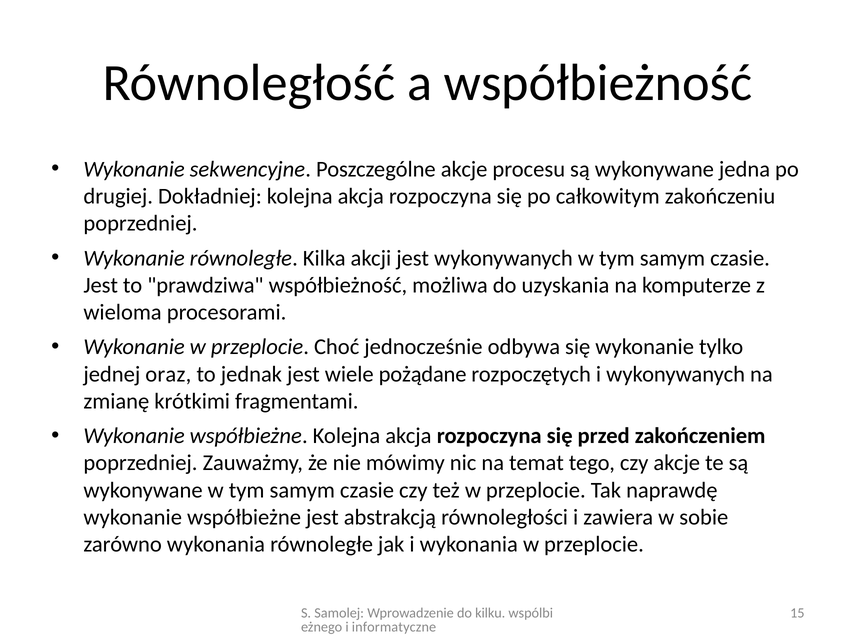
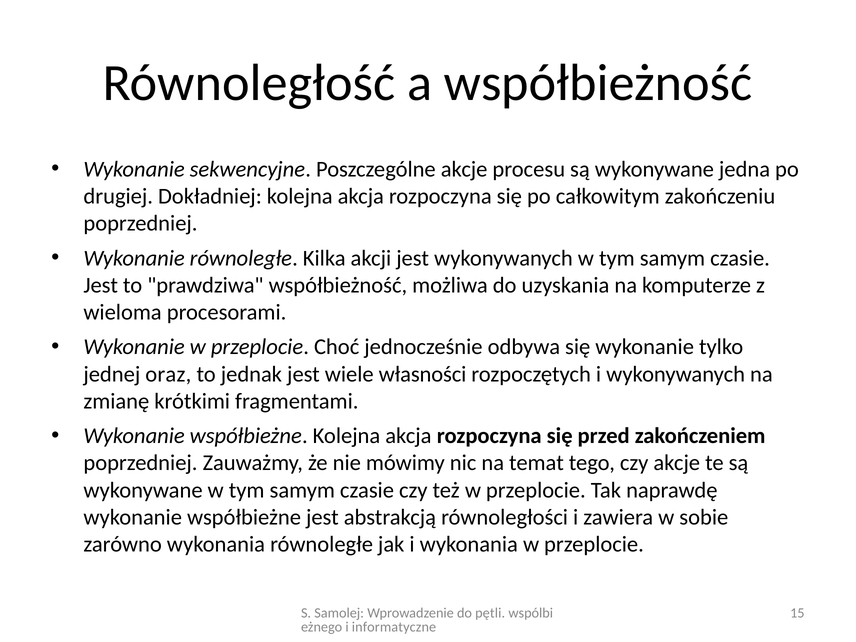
pożądane: pożądane -> własności (423, 374)
kilku: kilku -> pętli (490, 613)
